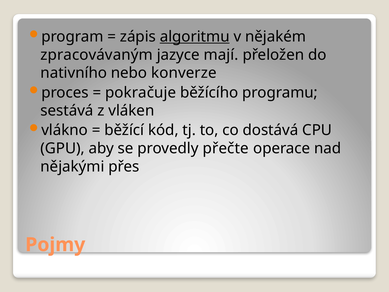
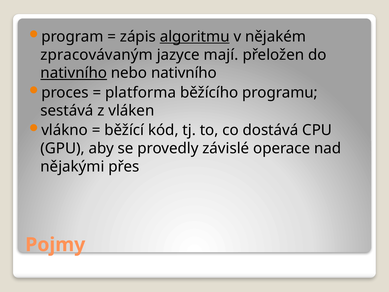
nativního underline: none -> present (74, 73)
nebo konverze: konverze -> nativního (184, 73)
pokračuje: pokračuje -> platforma (141, 92)
přečte: přečte -> závislé (226, 148)
